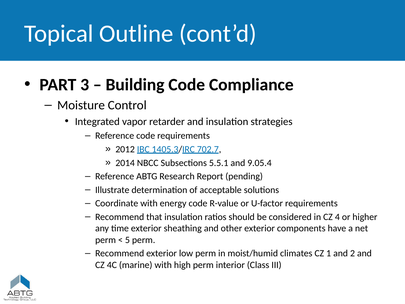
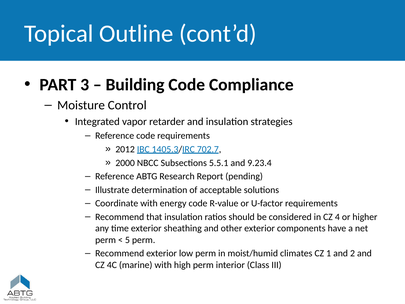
2014: 2014 -> 2000 (125, 163)
9.05.4: 9.05.4 -> 9.23.4 (259, 163)
